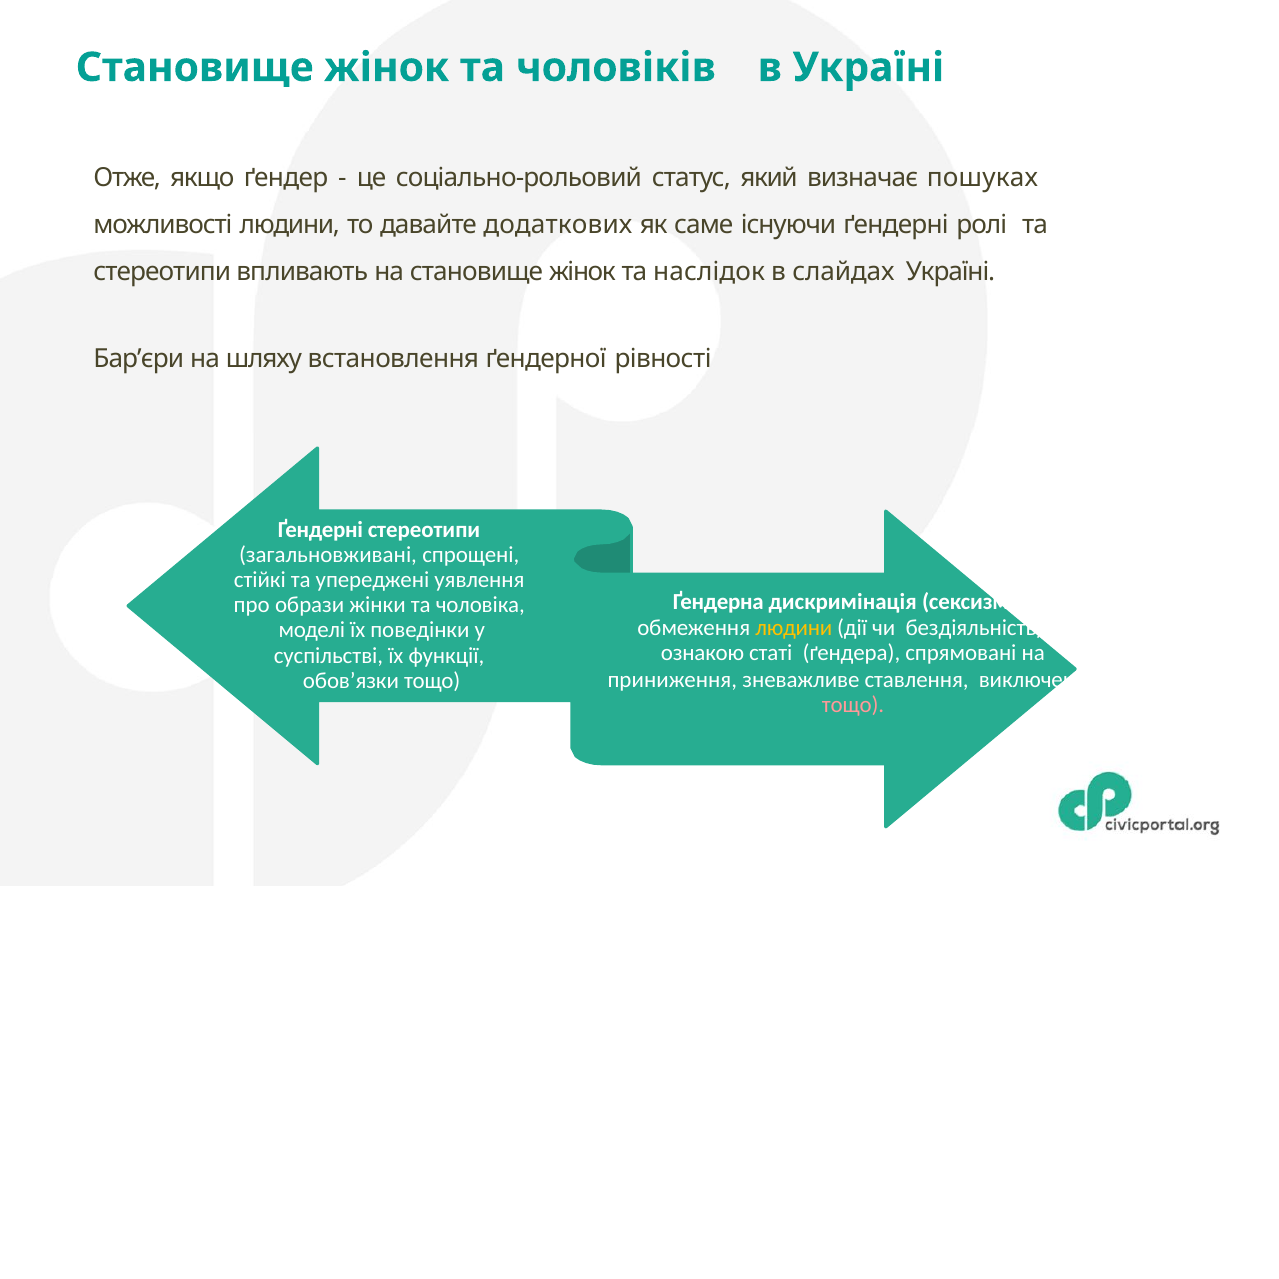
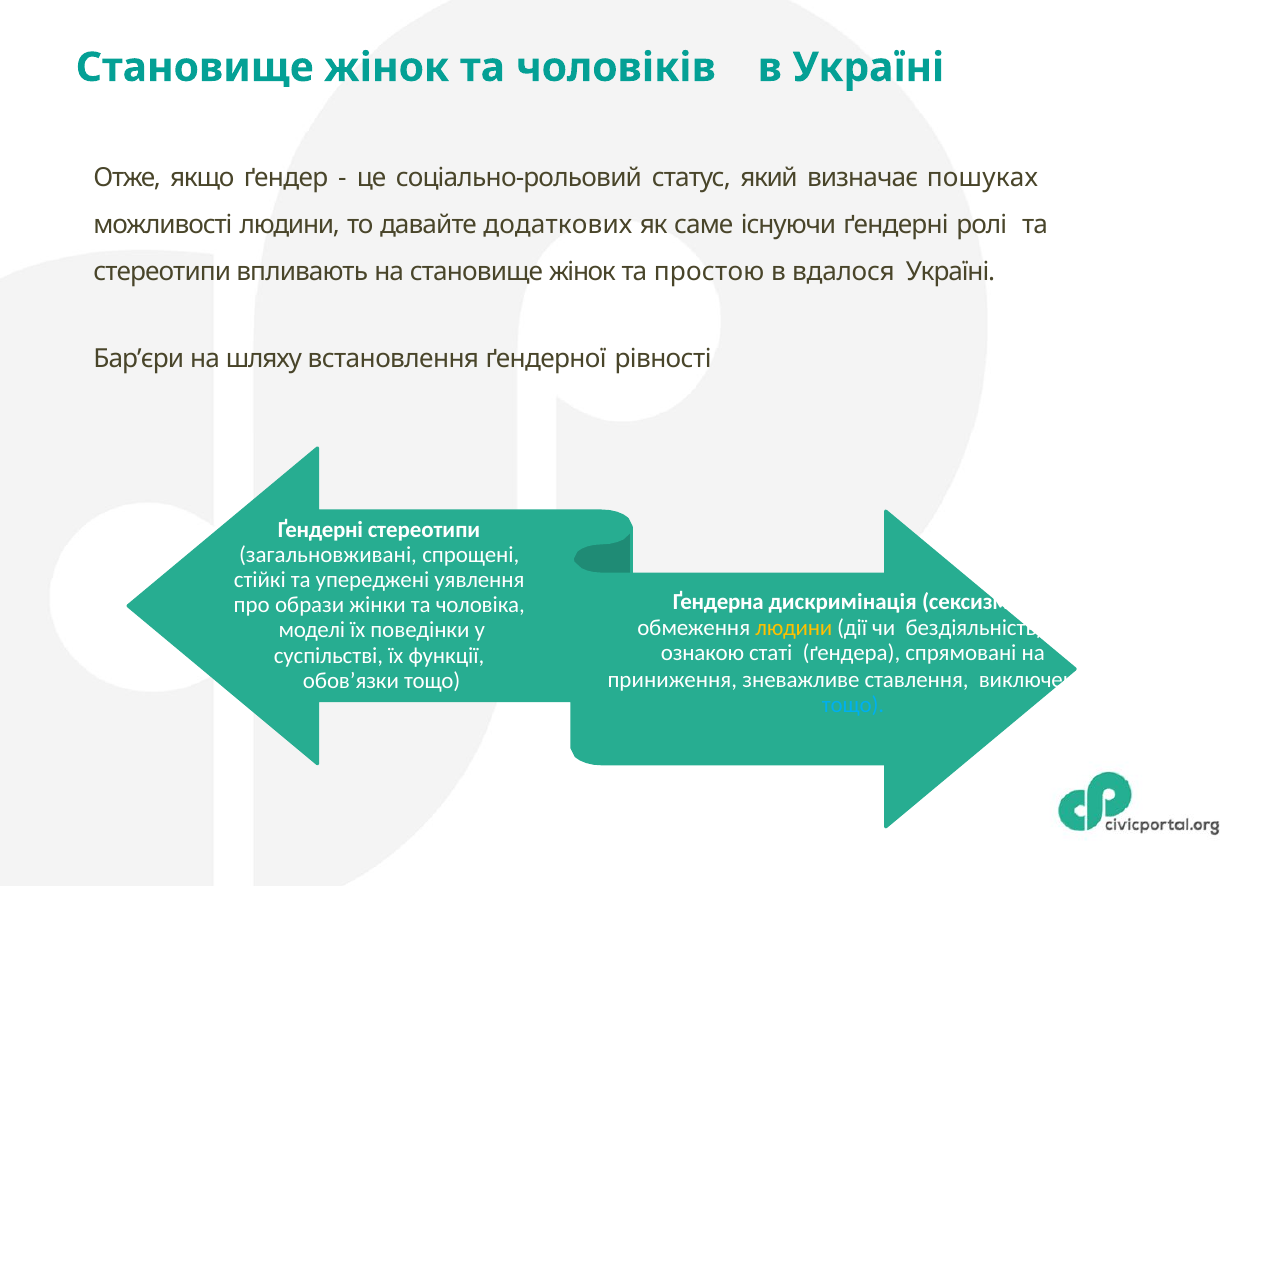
наслідок: наслідок -> простою (709, 272)
слайдах: слайдах -> вдалося (843, 272)
тощо colour: pink -> light blue (853, 705)
